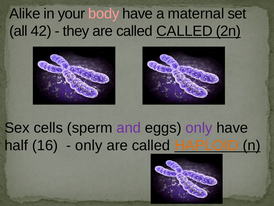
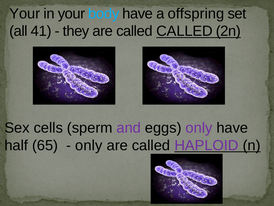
Alike: Alike -> Your (25, 14)
body colour: pink -> light blue (104, 14)
maternal: maternal -> offspring (196, 14)
42: 42 -> 41 (41, 31)
16: 16 -> 65 (45, 145)
HAPLOID colour: orange -> purple (206, 145)
